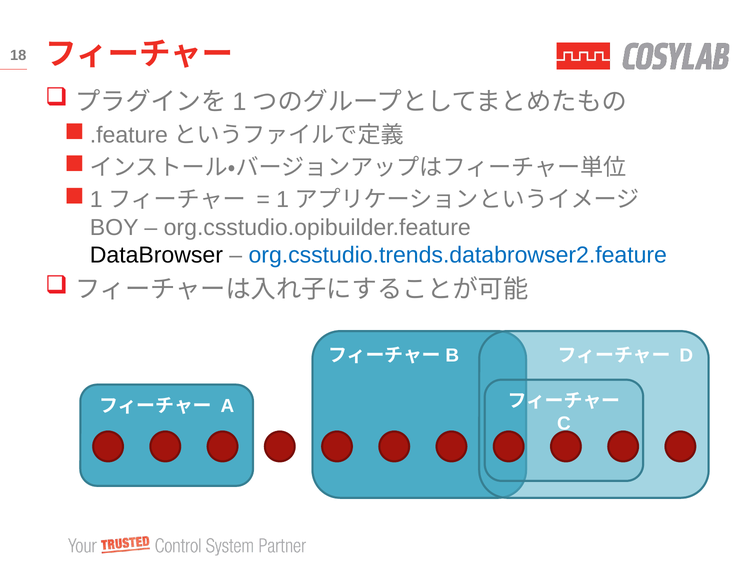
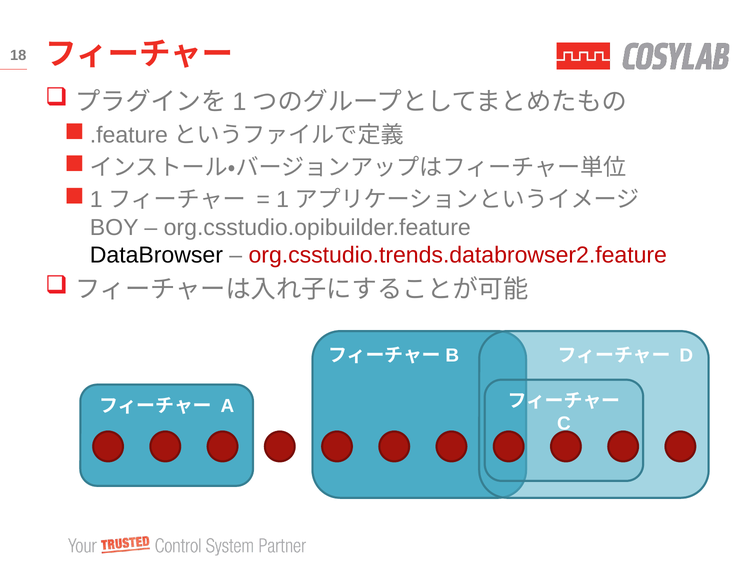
org.csstudio.trends.databrowser2.feature colour: blue -> red (458, 255)
